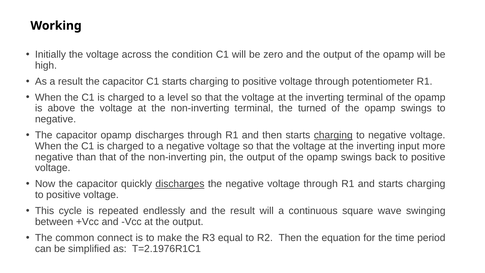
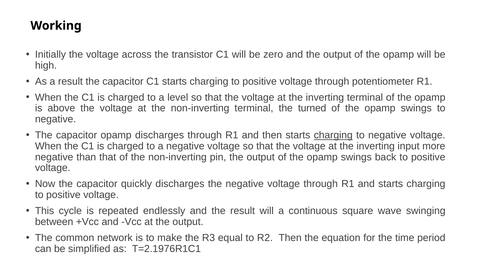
condition: condition -> transistor (192, 54)
discharges underline: present -> none (180, 184)
connect: connect -> network (115, 238)
